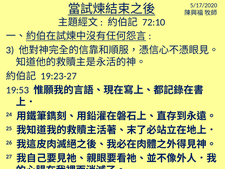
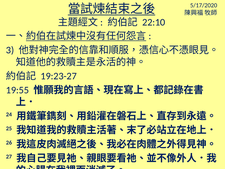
72:10: 72:10 -> 22:10 (154, 22)
19:53: 19:53 -> 19:55 (17, 90)
